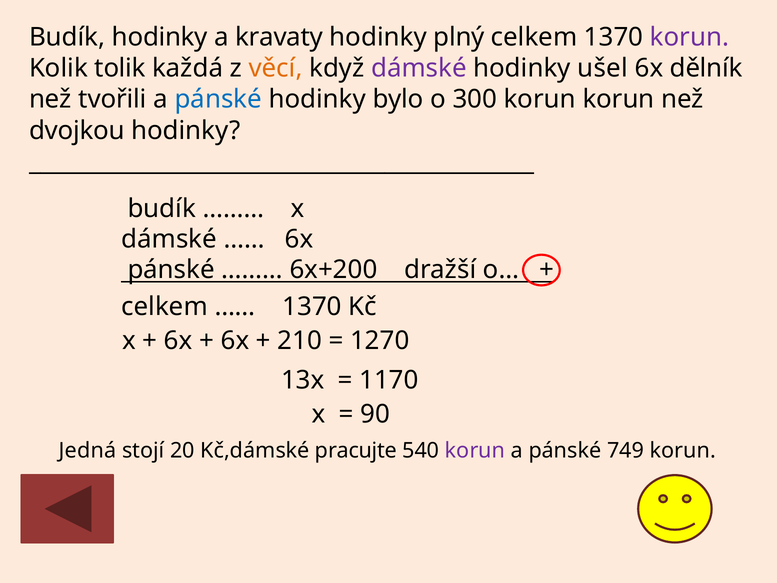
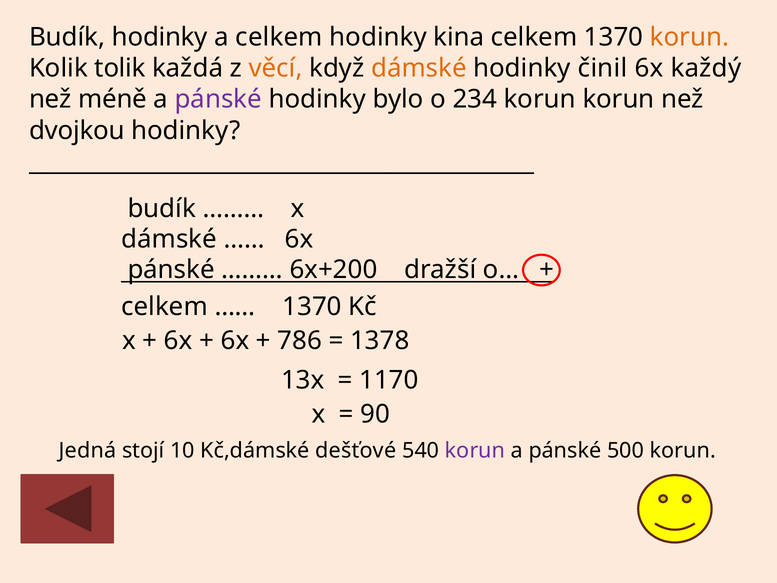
a kravaty: kravaty -> celkem (279, 37)
plný: plný -> kina (459, 37)
korun colour: purple -> orange (689, 37)
dámské colour: purple -> orange (419, 68)
ušel: ušel -> činil (603, 68)
dělník: dělník -> každý (706, 68)
tvořili: tvořili -> méně (113, 99)
pánské colour: blue -> purple (218, 99)
300: 300 -> 234 (475, 99)
210: 210 -> 786 (300, 341)
1270: 1270 -> 1378 (380, 341)
20: 20 -> 10 (182, 450)
pracujte: pracujte -> dešťové (356, 450)
749: 749 -> 500 (626, 450)
